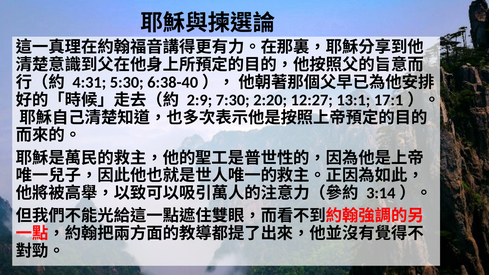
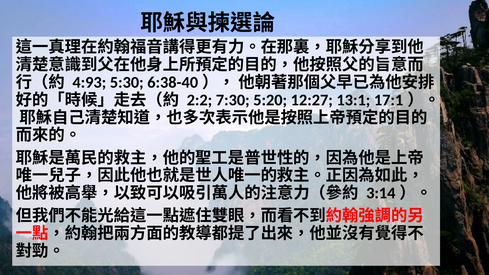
4:31: 4:31 -> 4:93 (89, 82)
2:9: 2:9 -> 2:2 (199, 100)
2:20: 2:20 -> 5:20 (270, 100)
